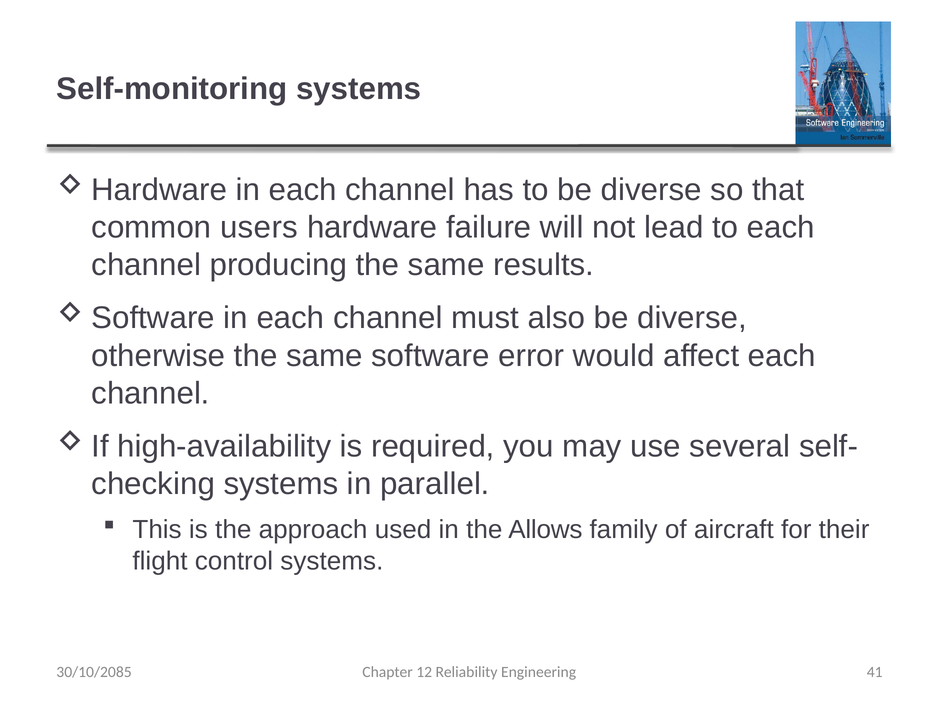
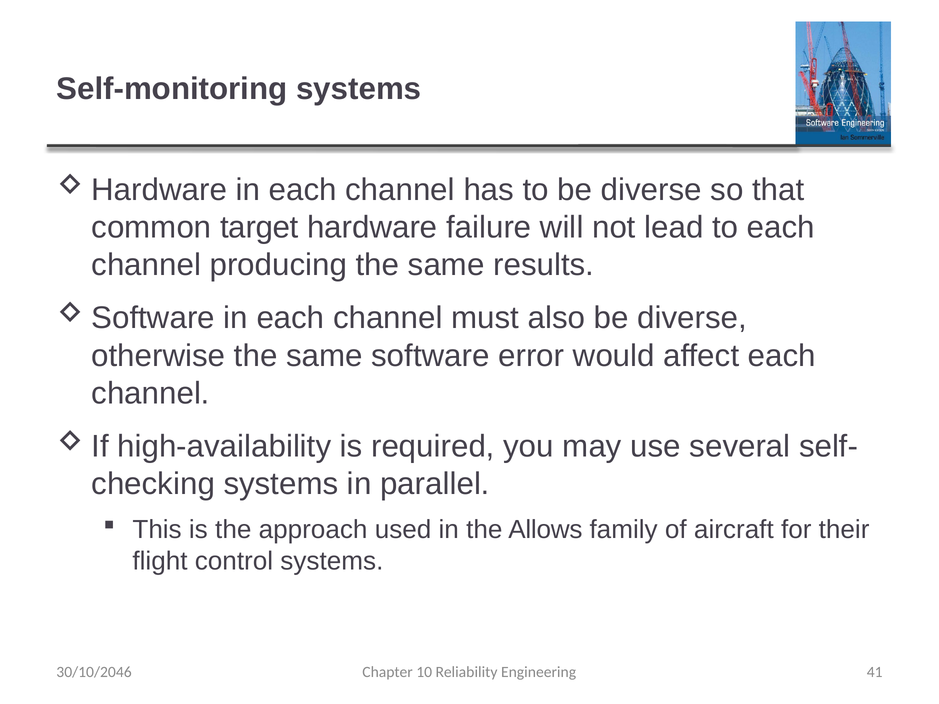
users: users -> target (259, 227)
30/10/2085: 30/10/2085 -> 30/10/2046 (94, 673)
12: 12 -> 10 (424, 673)
